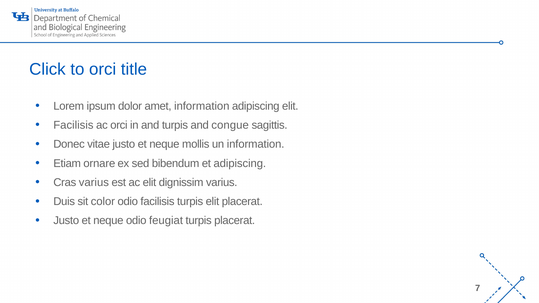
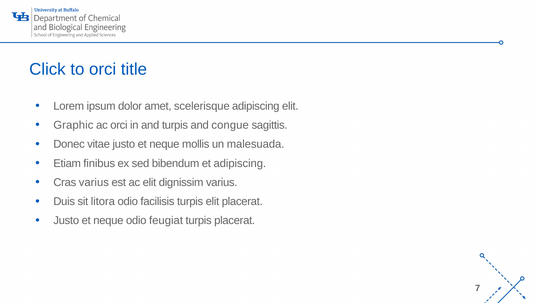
amet information: information -> scelerisque (202, 106)
Facilisis: Facilisis -> Graphic (73, 125)
un information: information -> malesuada (256, 144)
ornare: ornare -> finibus (99, 163)
color: color -> litora (103, 202)
